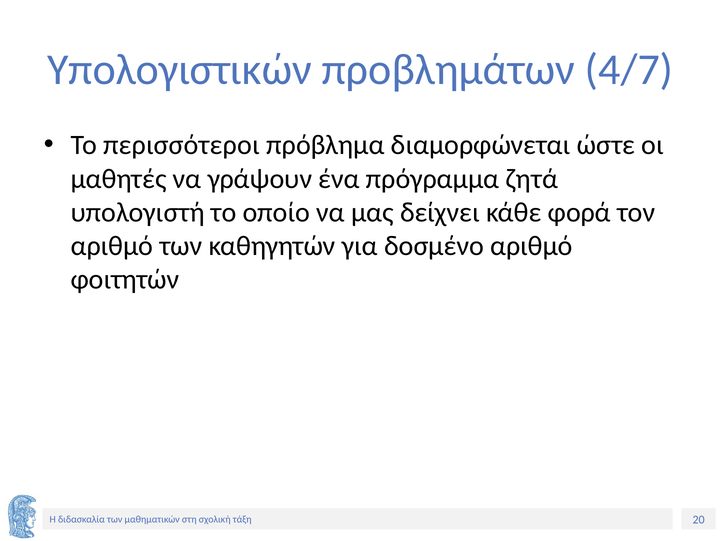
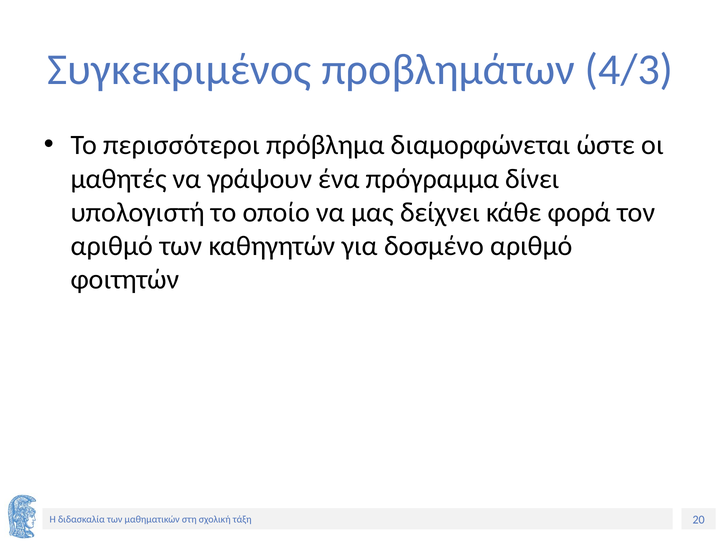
Υπολογιστικών: Υπολογιστικών -> Συγκεκριμένος (179, 70)
4/7: 4/7 -> 4/3 (629, 70)
ζητά: ζητά -> δίνει (532, 179)
